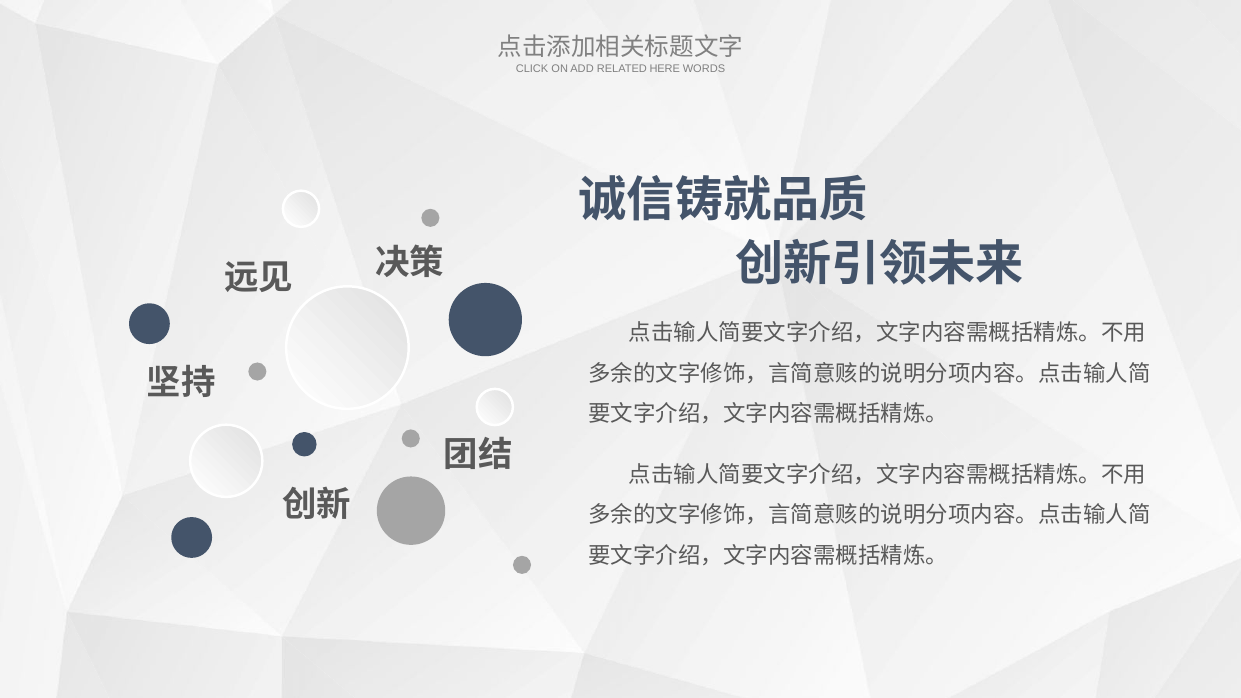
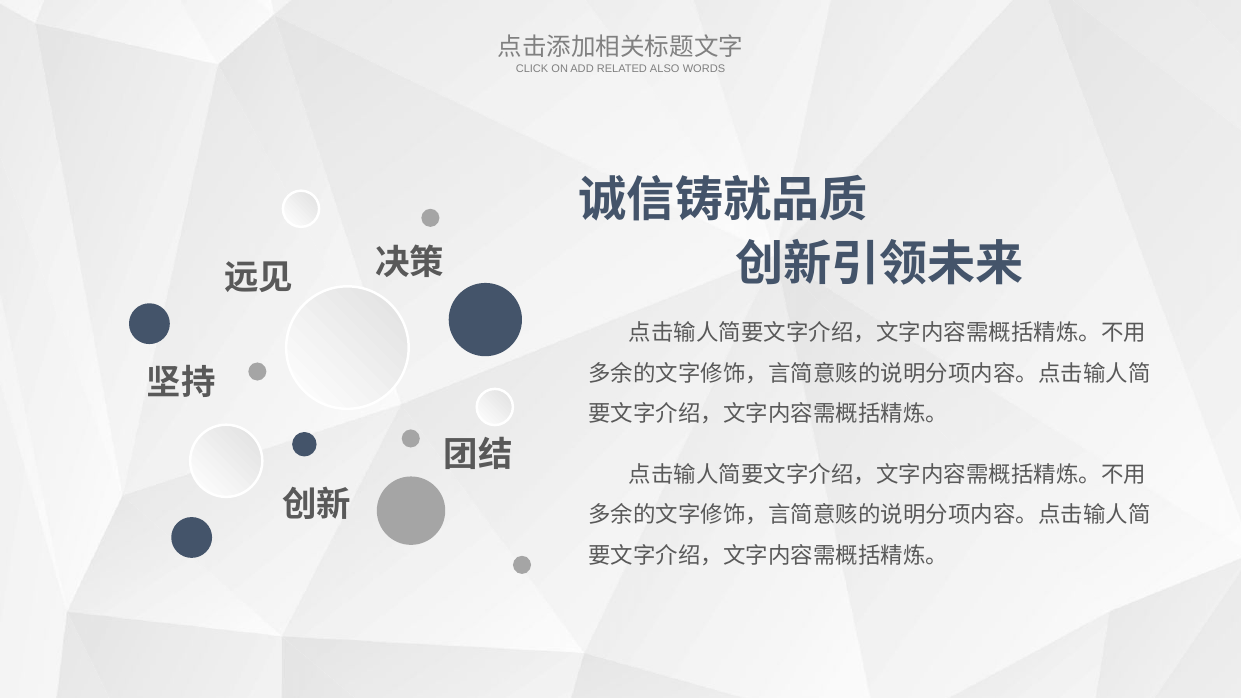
HERE: HERE -> ALSO (665, 68)
